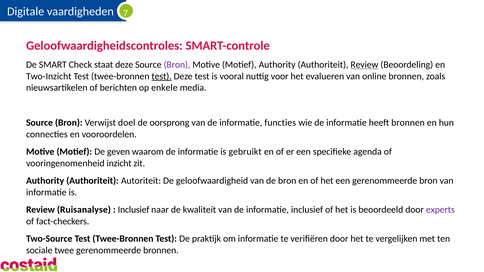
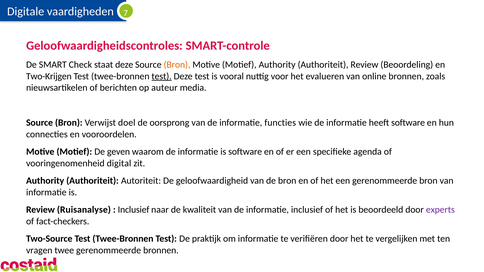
Bron colour: purple -> orange (177, 65)
Review underline: present -> none (364, 65)
Two-Inzicht: Two-Inzicht -> Two-Krijgen (49, 76)
enkele: enkele -> auteur (164, 88)
heeft bronnen: bronnen -> software (408, 123)
is gebruikt: gebruikt -> software (245, 152)
inzicht: inzicht -> digital (119, 163)
sociale: sociale -> vragen (39, 251)
